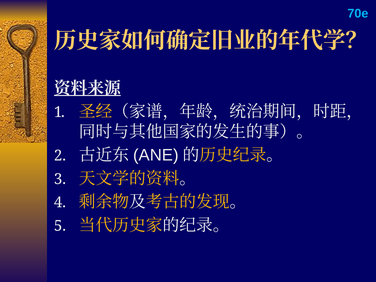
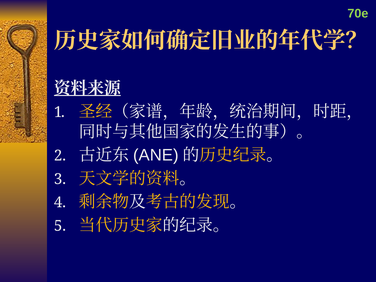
70e colour: light blue -> light green (358, 13)
